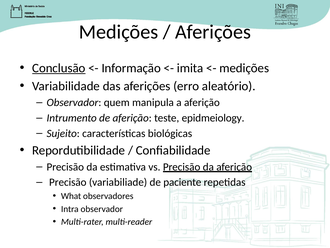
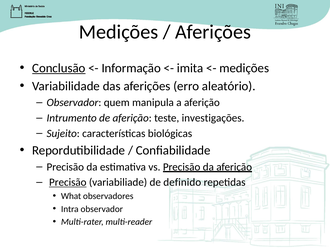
epidmeiology: epidmeiology -> investigações (213, 118)
Precisão underline: none -> present (68, 182)
paciente: paciente -> definido (182, 182)
